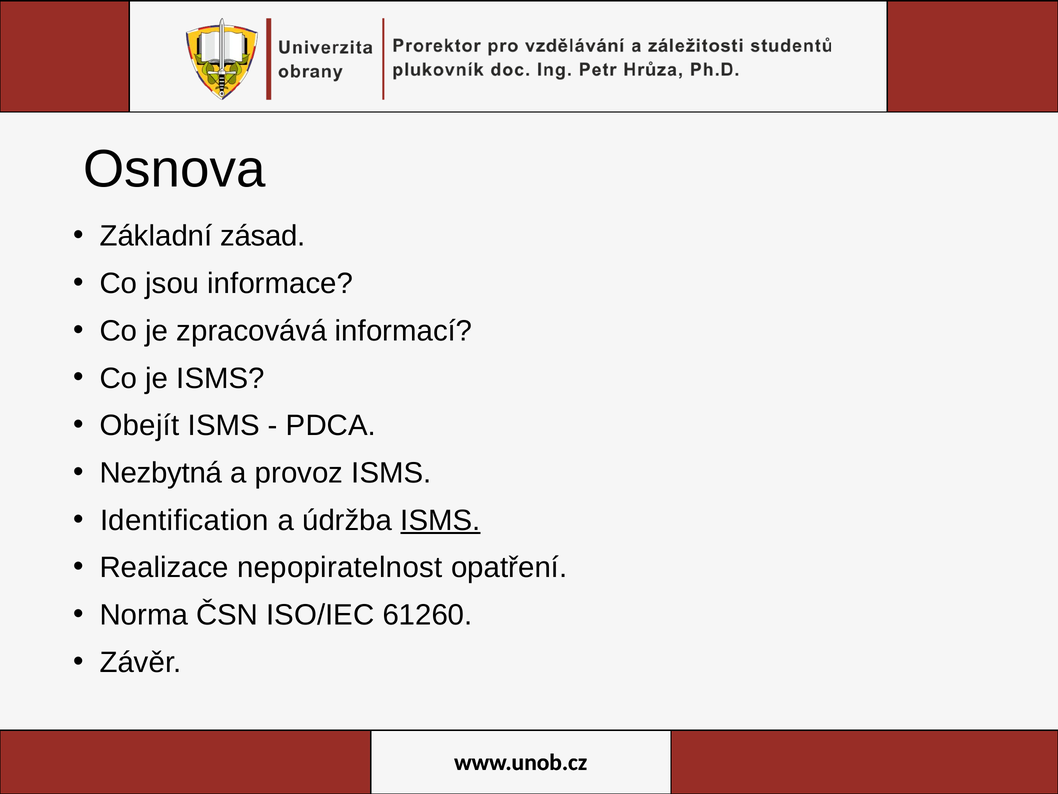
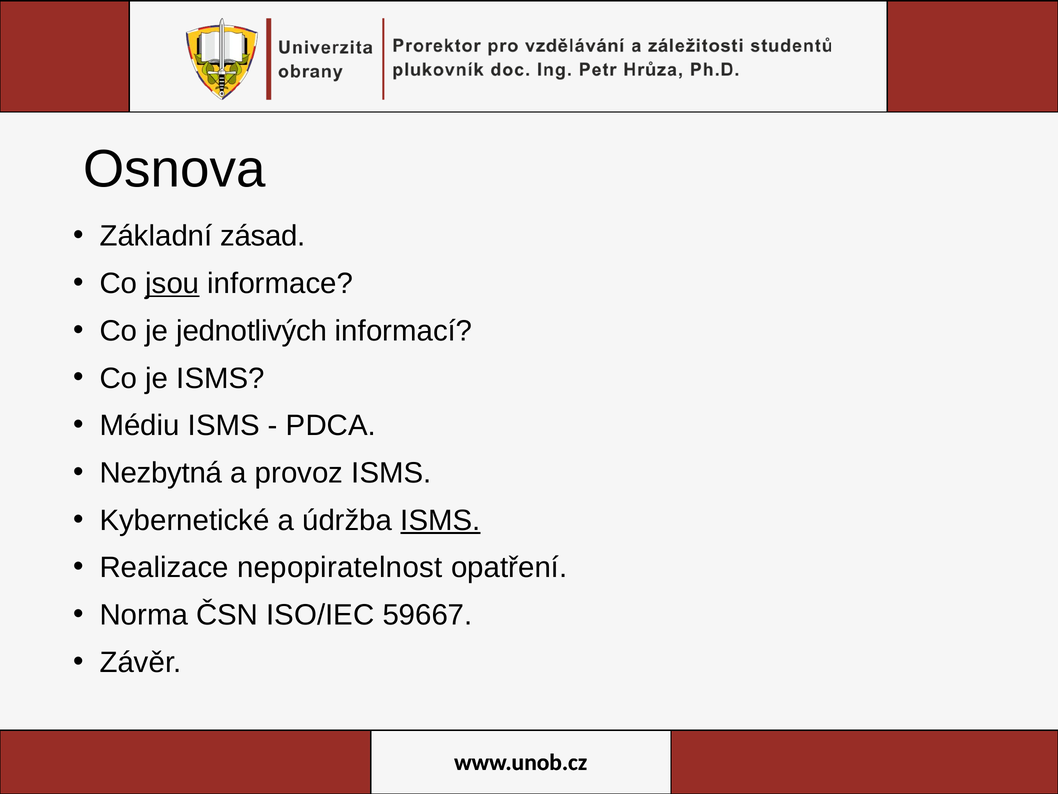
jsou underline: none -> present (172, 283)
zpracovává: zpracovává -> jednotlivých (252, 331)
Obejít: Obejít -> Médiu (140, 425)
Identification: Identification -> Kybernetické (185, 520)
61260: 61260 -> 59667 (427, 615)
